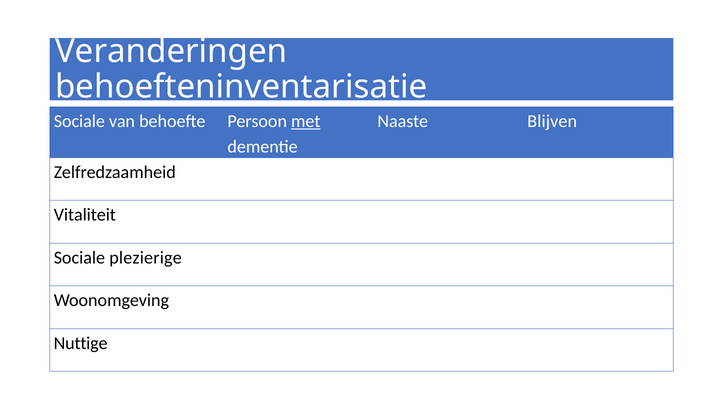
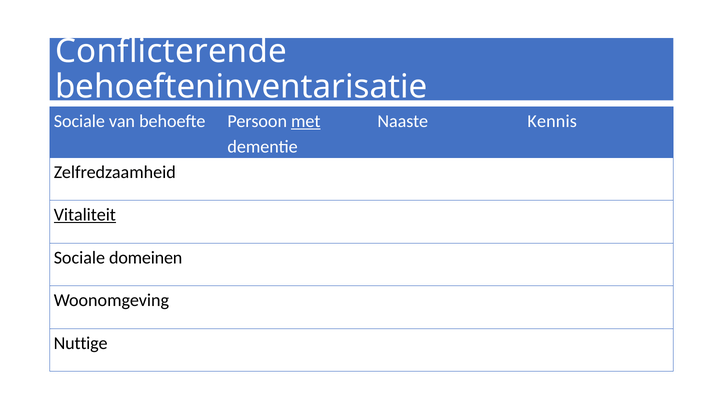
Veranderingen: Veranderingen -> Conflicterende (171, 51)
Blijven: Blijven -> Kennis (552, 121)
Vitaliteit underline: none -> present (85, 215)
plezierige: plezierige -> domeinen (146, 257)
